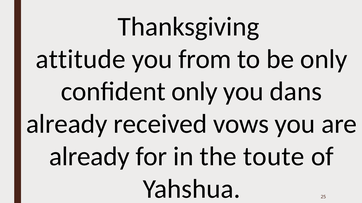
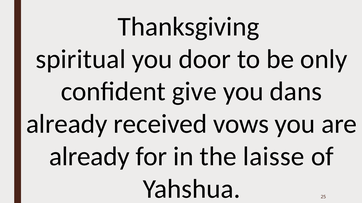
attitude: attitude -> spiritual (81, 59)
from: from -> door (205, 59)
confident only: only -> give (194, 92)
toute: toute -> laisse (274, 157)
